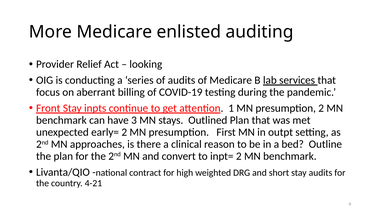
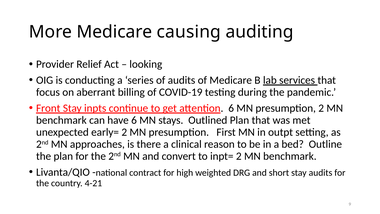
enlisted: enlisted -> causing (189, 32)
attention 1: 1 -> 6 (231, 108)
have 3: 3 -> 6 (134, 120)
